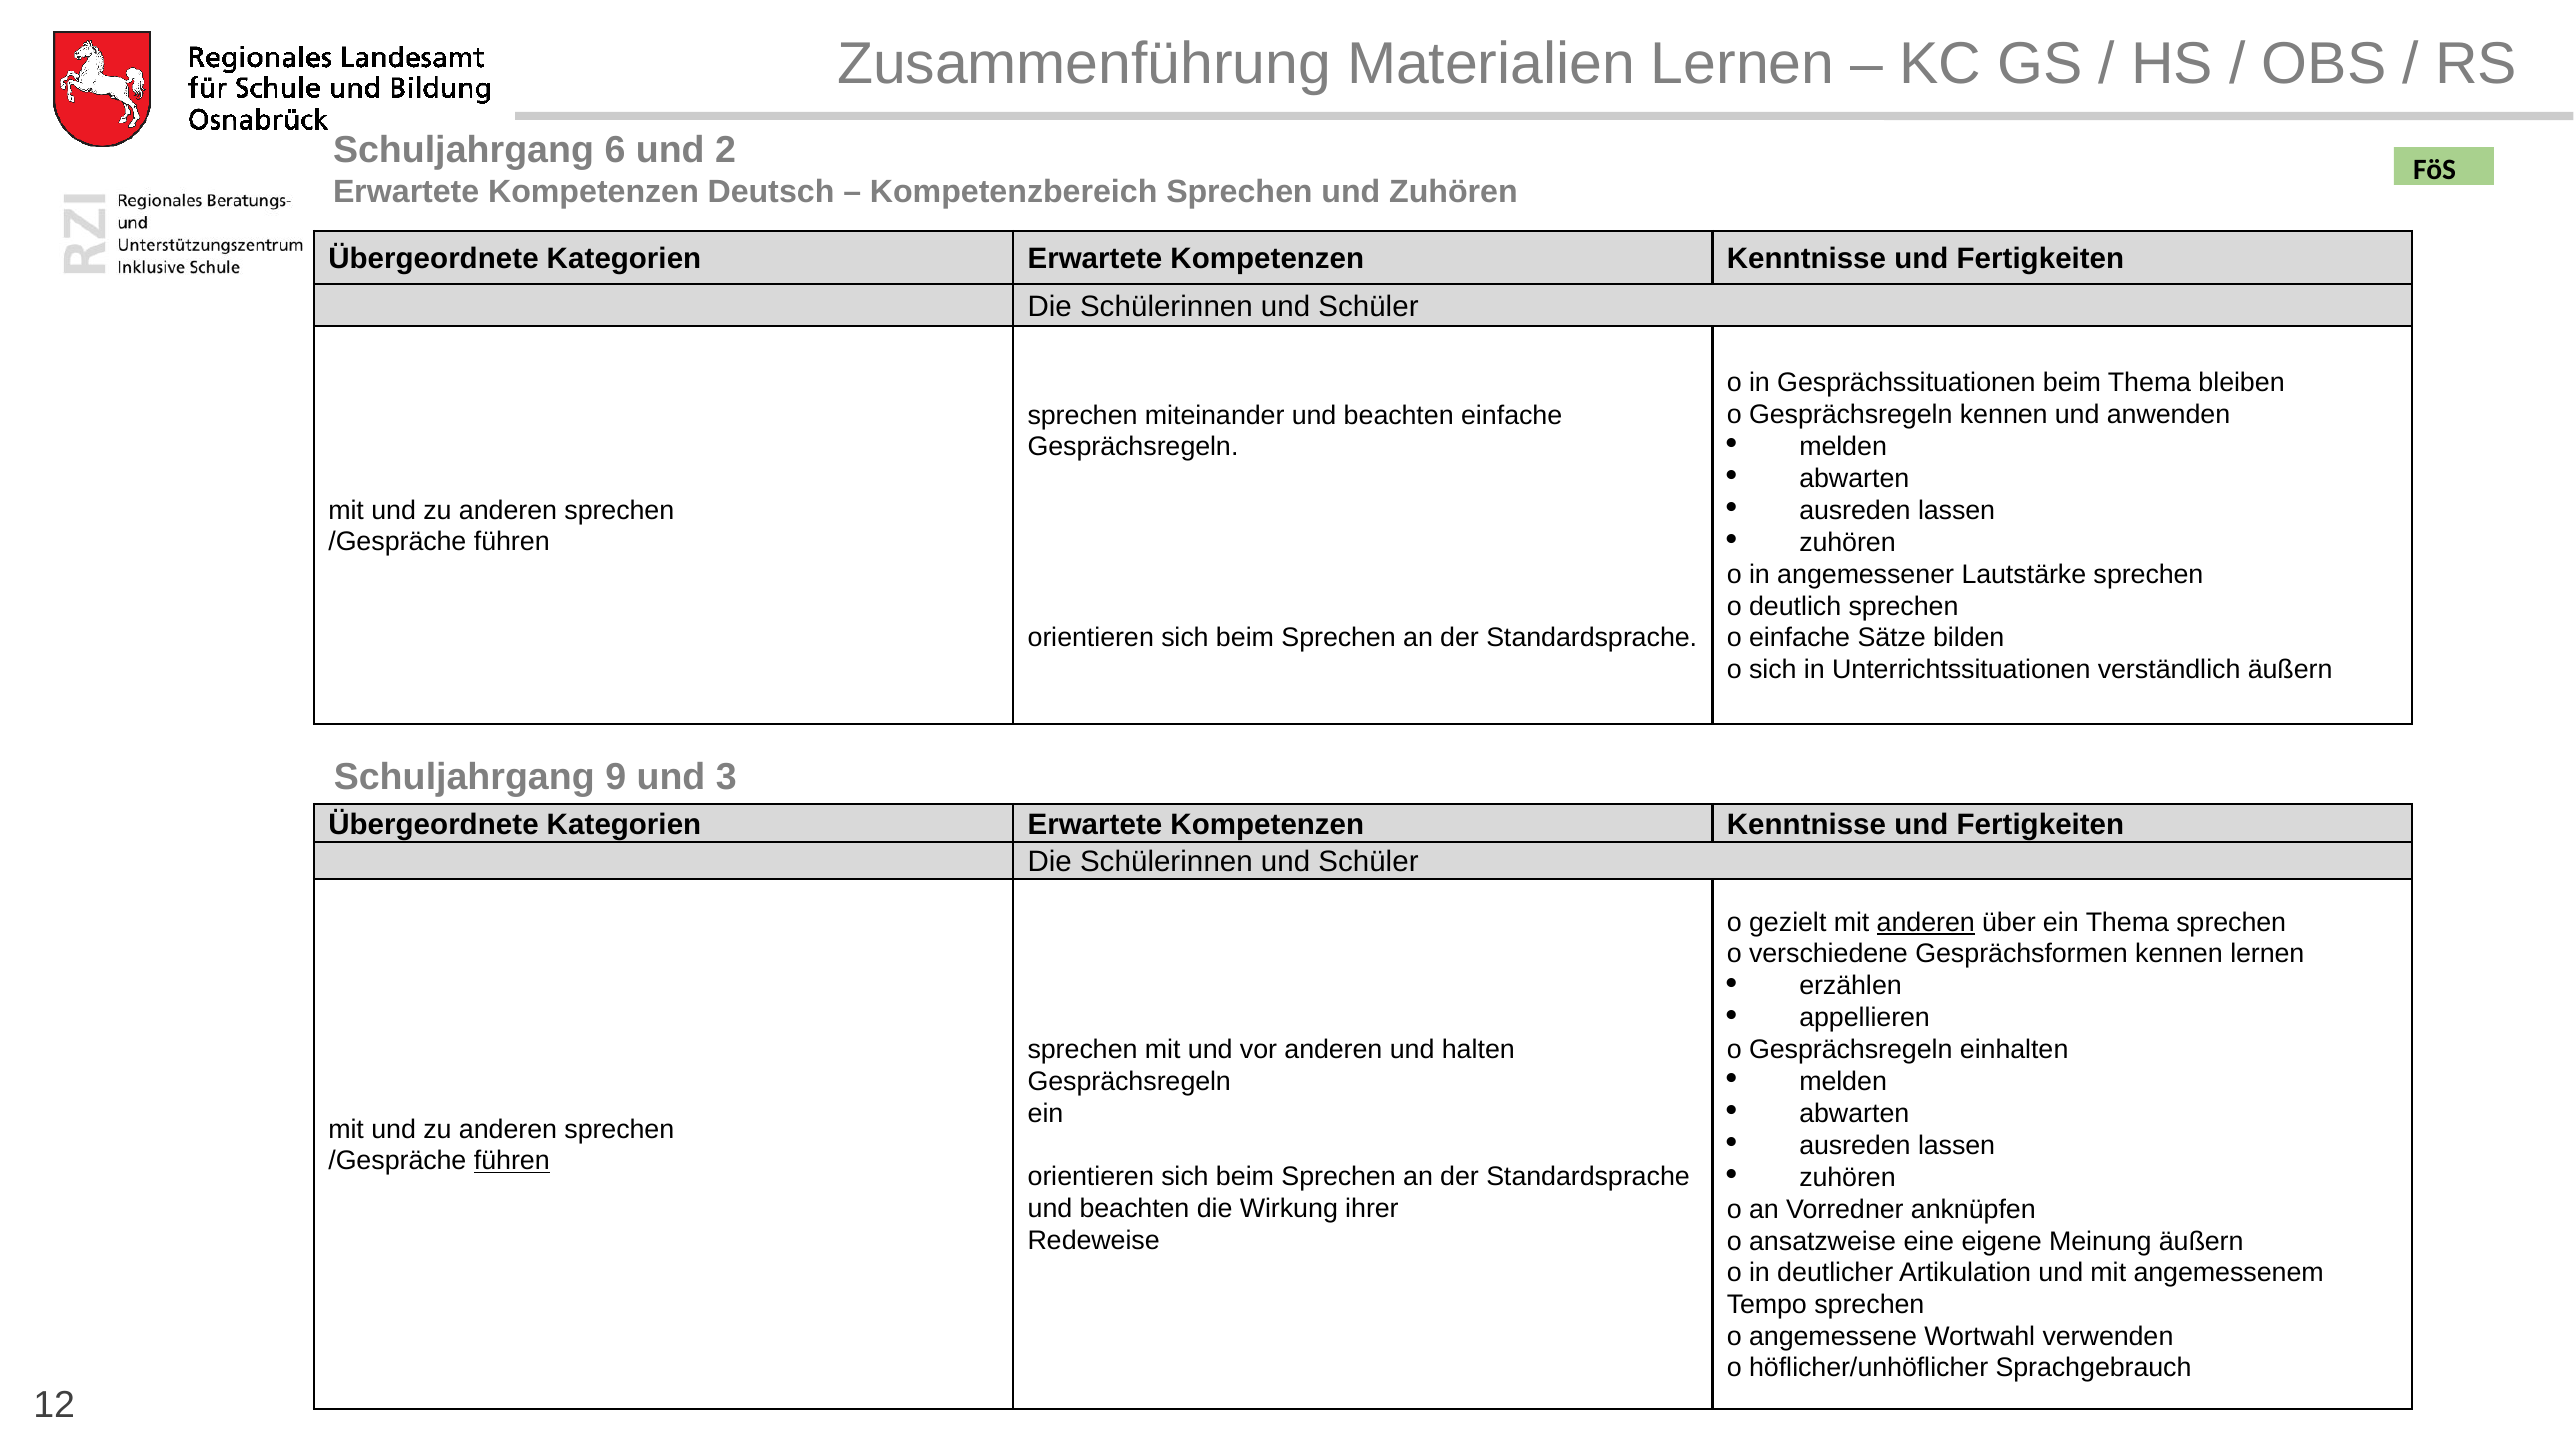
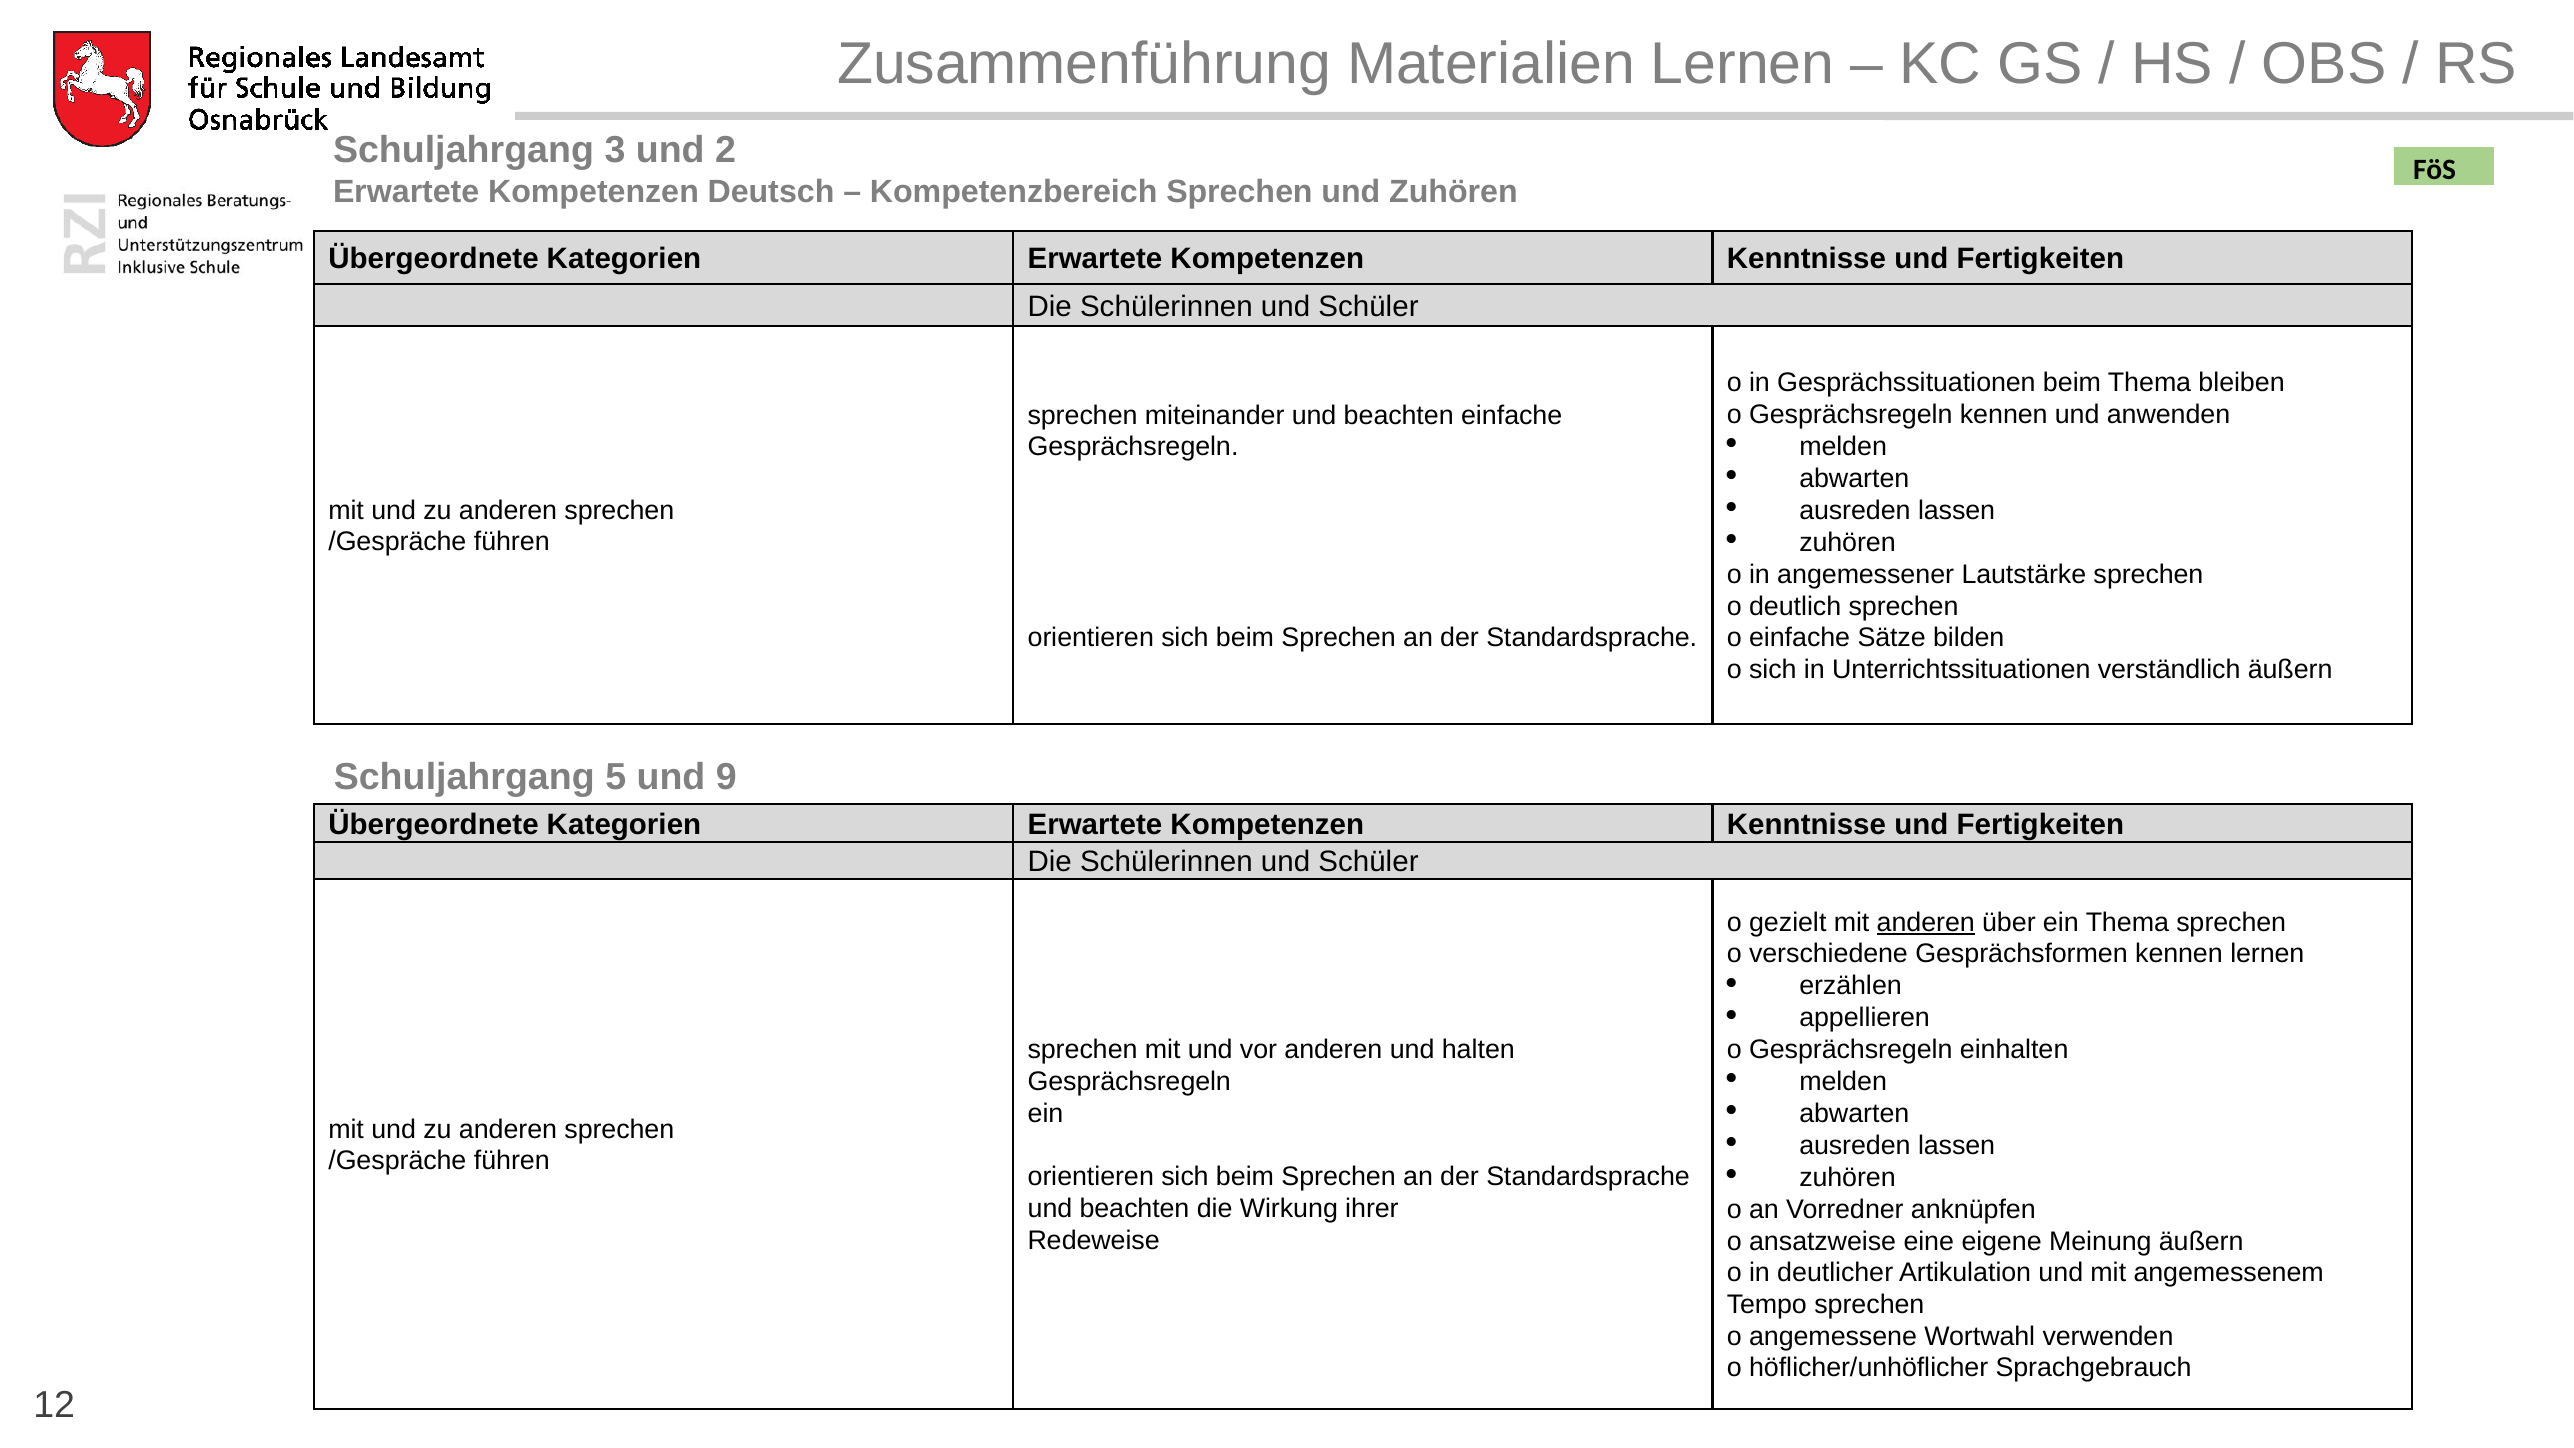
6: 6 -> 3 (615, 150)
9: 9 -> 5 (616, 778)
3: 3 -> 9 (726, 778)
führen underline: present -> none (512, 1161)
